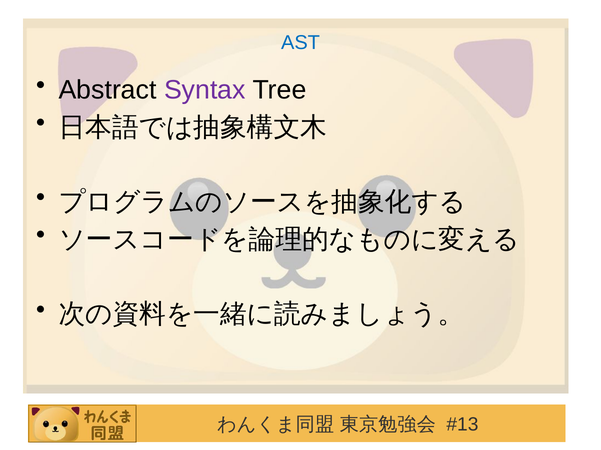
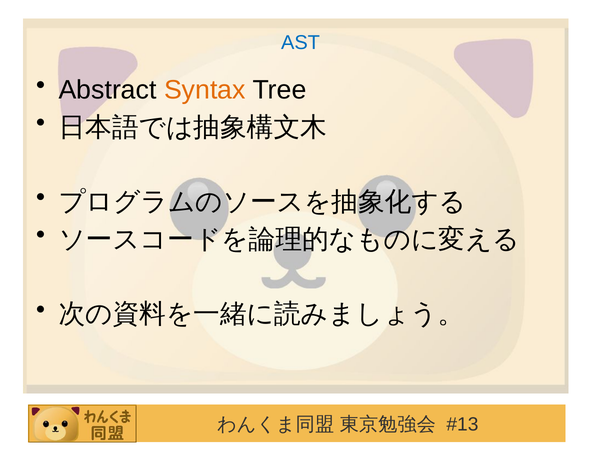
Syntax colour: purple -> orange (205, 90)
